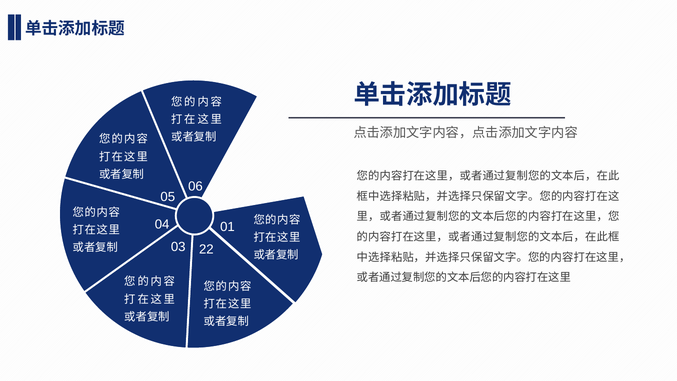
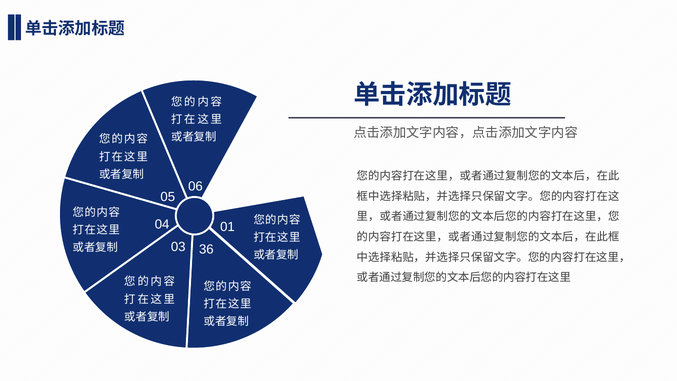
22: 22 -> 36 (206, 249)
